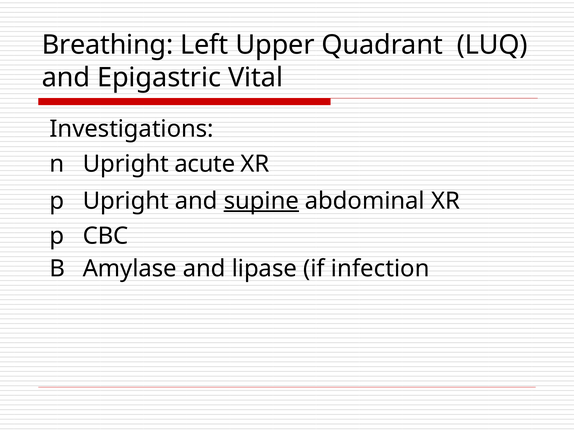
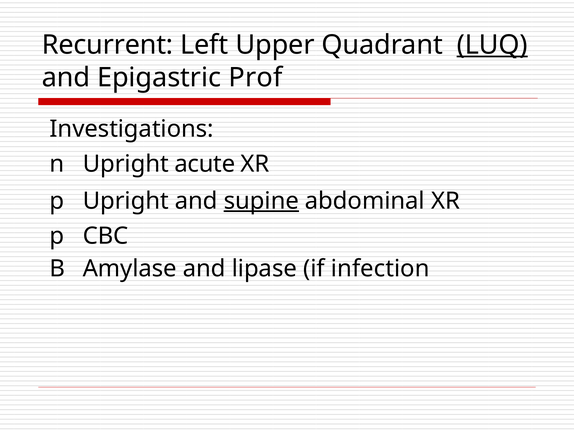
Breathing: Breathing -> Recurrent (107, 45)
LUQ underline: none -> present (492, 45)
Vital: Vital -> Prof (255, 78)
